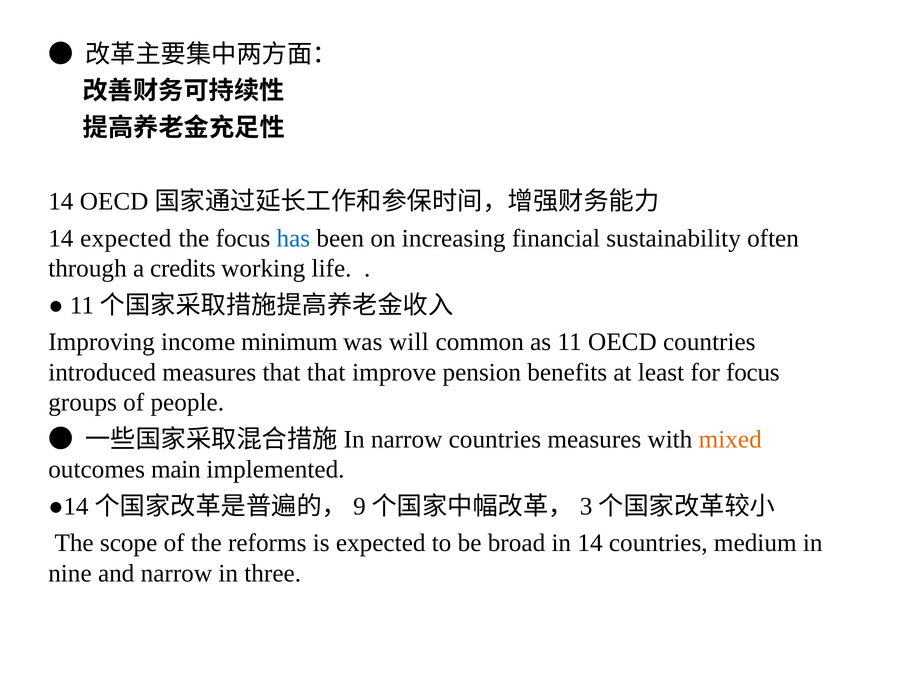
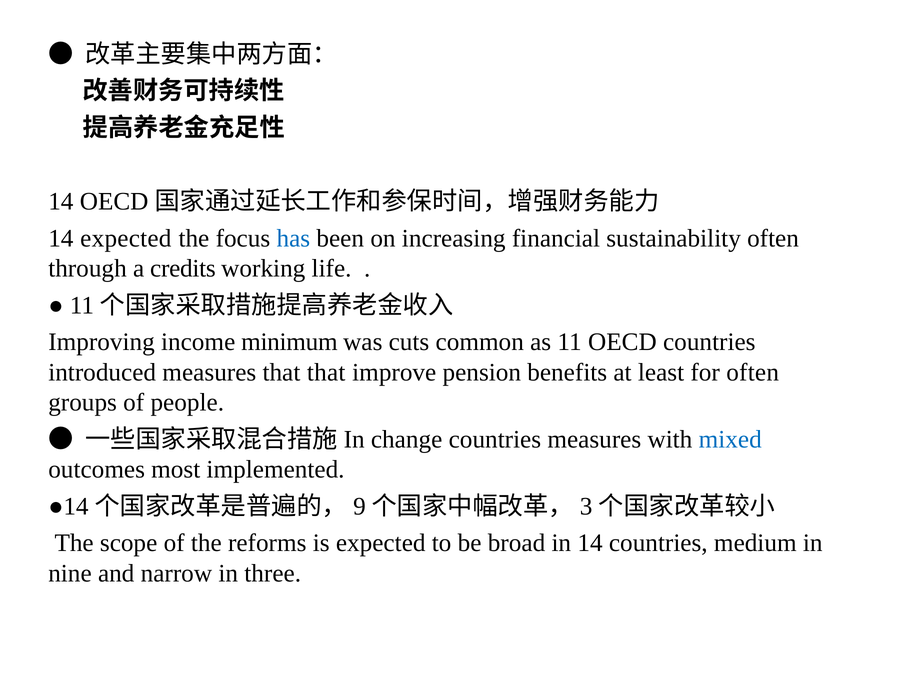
will: will -> cuts (409, 342)
for focus: focus -> often (753, 372)
narrow: narrow -> change (407, 439)
mixed colour: orange -> blue (730, 439)
main: main -> most (176, 470)
